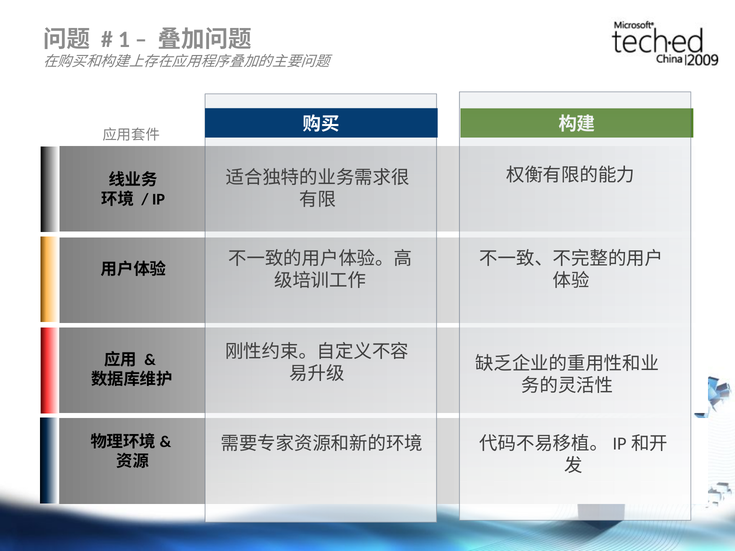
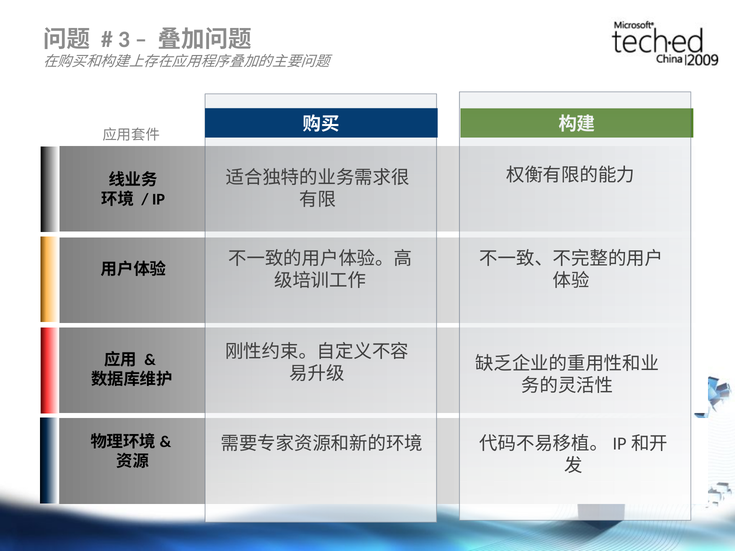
1: 1 -> 3 (124, 40)
